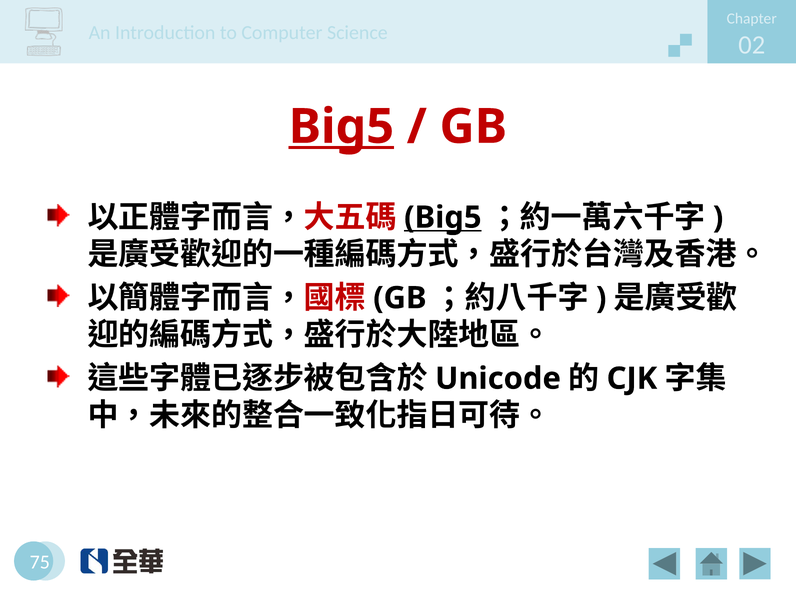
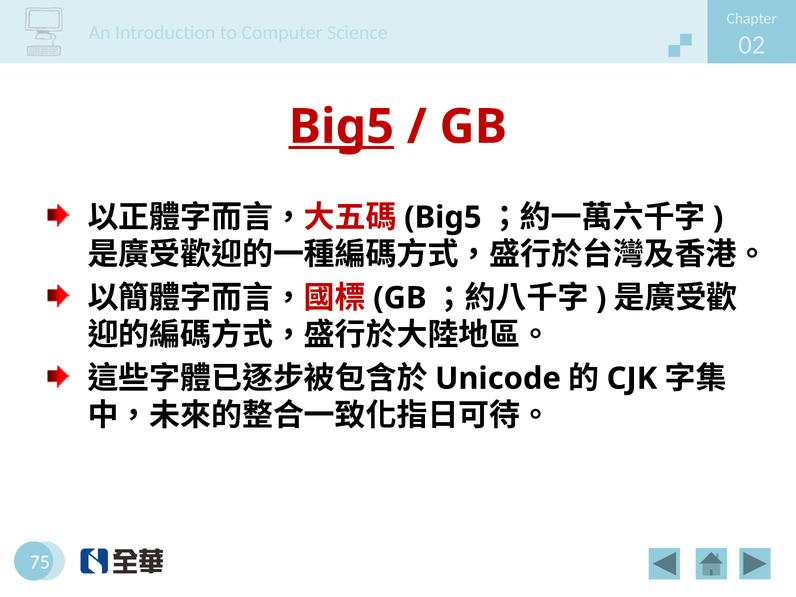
Big5 underline: present -> none (443, 217)
